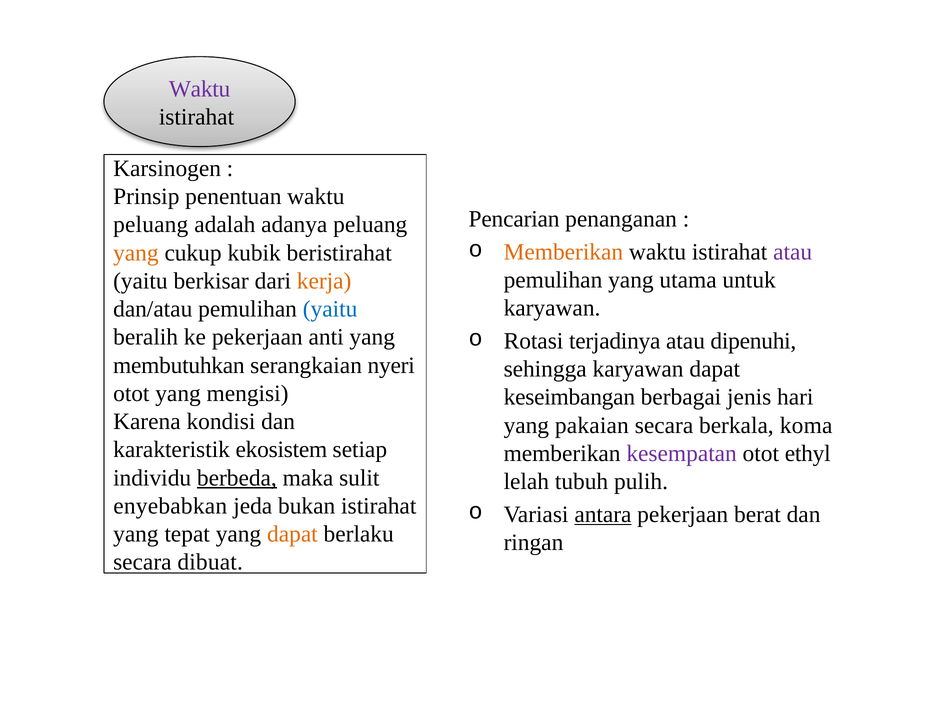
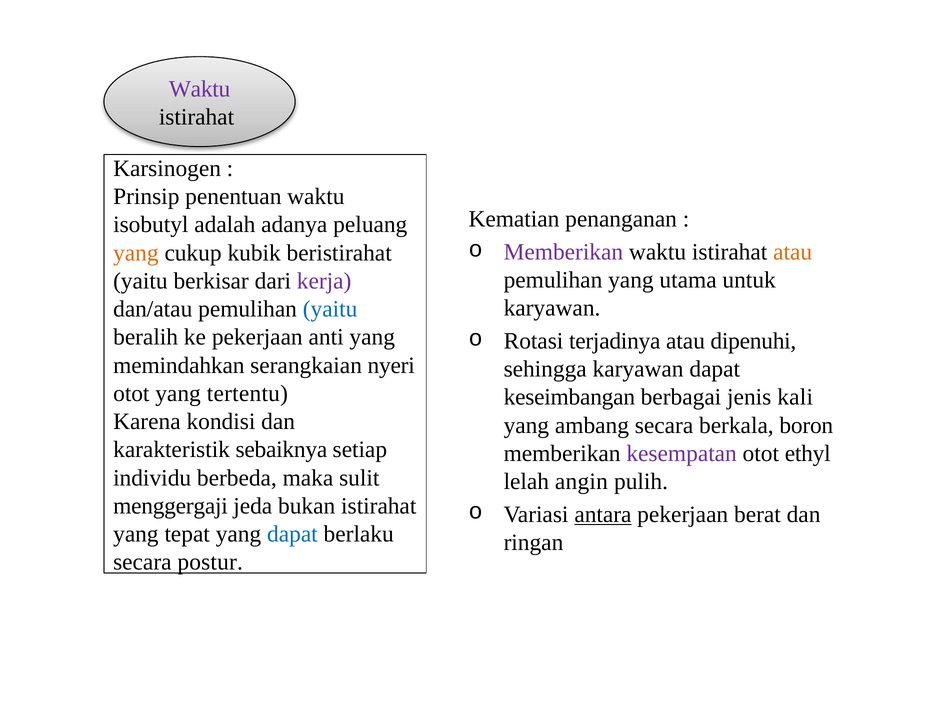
Pencarian: Pencarian -> Kematian (514, 219)
peluang: peluang -> isobutyl (151, 225)
Memberikan colour: orange -> purple (563, 252)
atau colour: purple -> orange (793, 252)
kerja colour: orange -> purple (324, 281)
membutuhkan: membutuhkan -> memindahkan (179, 365)
mengisi: mengisi -> tertentu (247, 393)
hari: hari -> kali (795, 397)
pakaian: pakaian -> ambang (592, 425)
koma: koma -> boron (806, 425)
ekosistem: ekosistem -> sebaiknya (281, 450)
berbeda underline: present -> none (237, 478)
tubuh: tubuh -> angin (581, 481)
enyebabkan: enyebabkan -> menggergaji (170, 506)
dapat colour: orange -> blue (292, 534)
dibuat: dibuat -> postur (210, 562)
